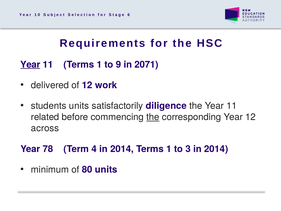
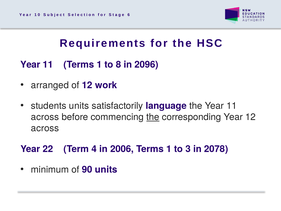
Year underline: present -> none (30, 64)
9: 9 -> 8 (118, 64)
2071: 2071 -> 2096 (147, 64)
delivered: delivered -> arranged (50, 85)
diligence: diligence -> language (166, 106)
related: related -> across (45, 117)
78: 78 -> 22 (48, 149)
4 in 2014: 2014 -> 2006 (122, 149)
3 in 2014: 2014 -> 2078 (216, 149)
80: 80 -> 90 (87, 169)
